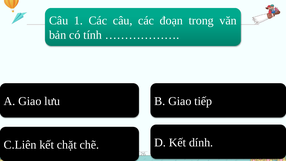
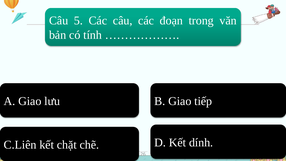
1: 1 -> 5 (78, 21)
